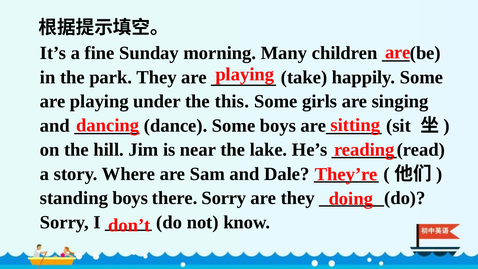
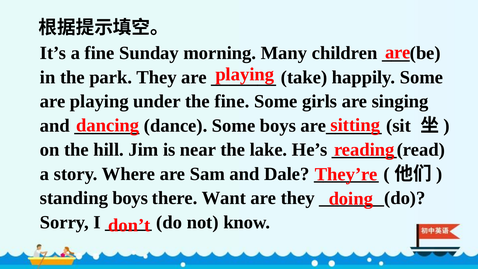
the this: this -> fine (232, 101)
there Sorry: Sorry -> Want (224, 198)
